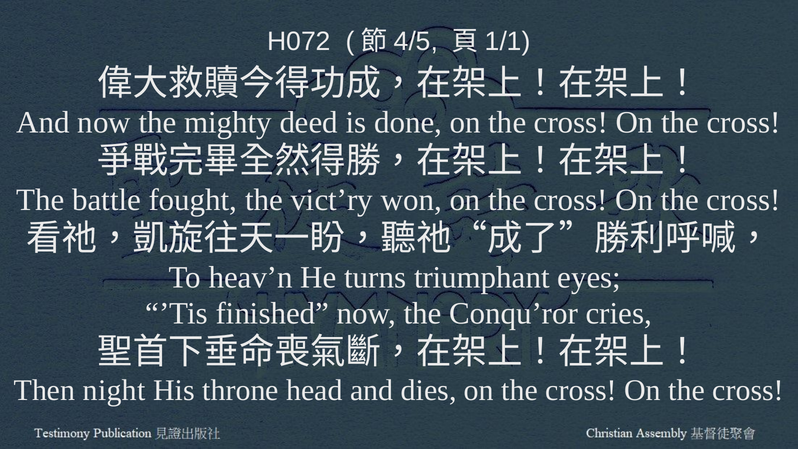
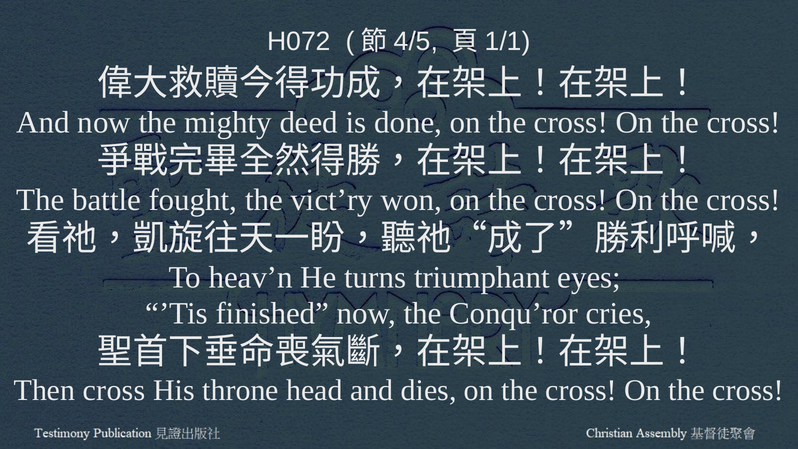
Then night: night -> cross (114, 390)
